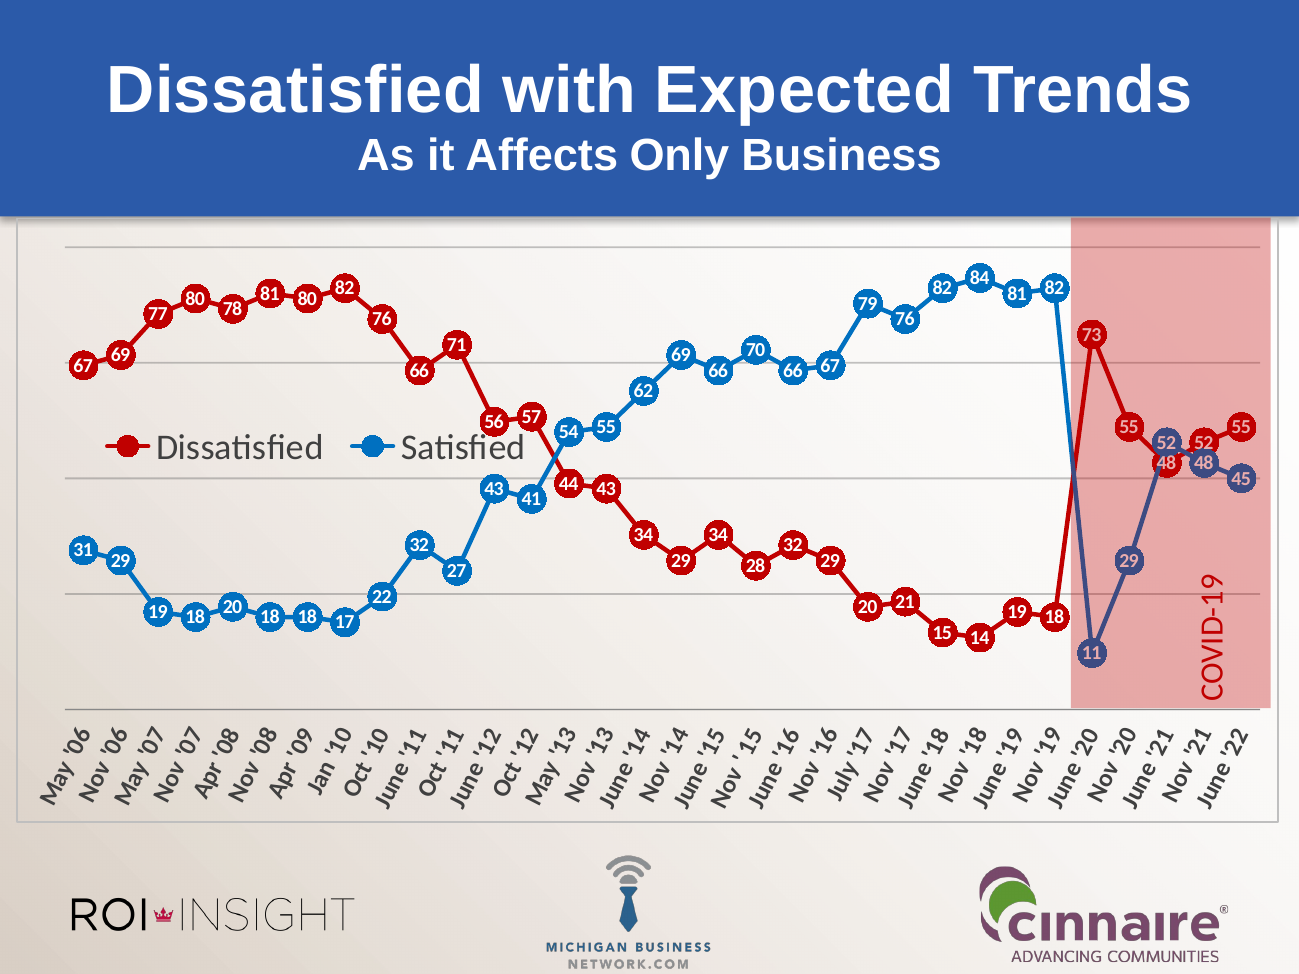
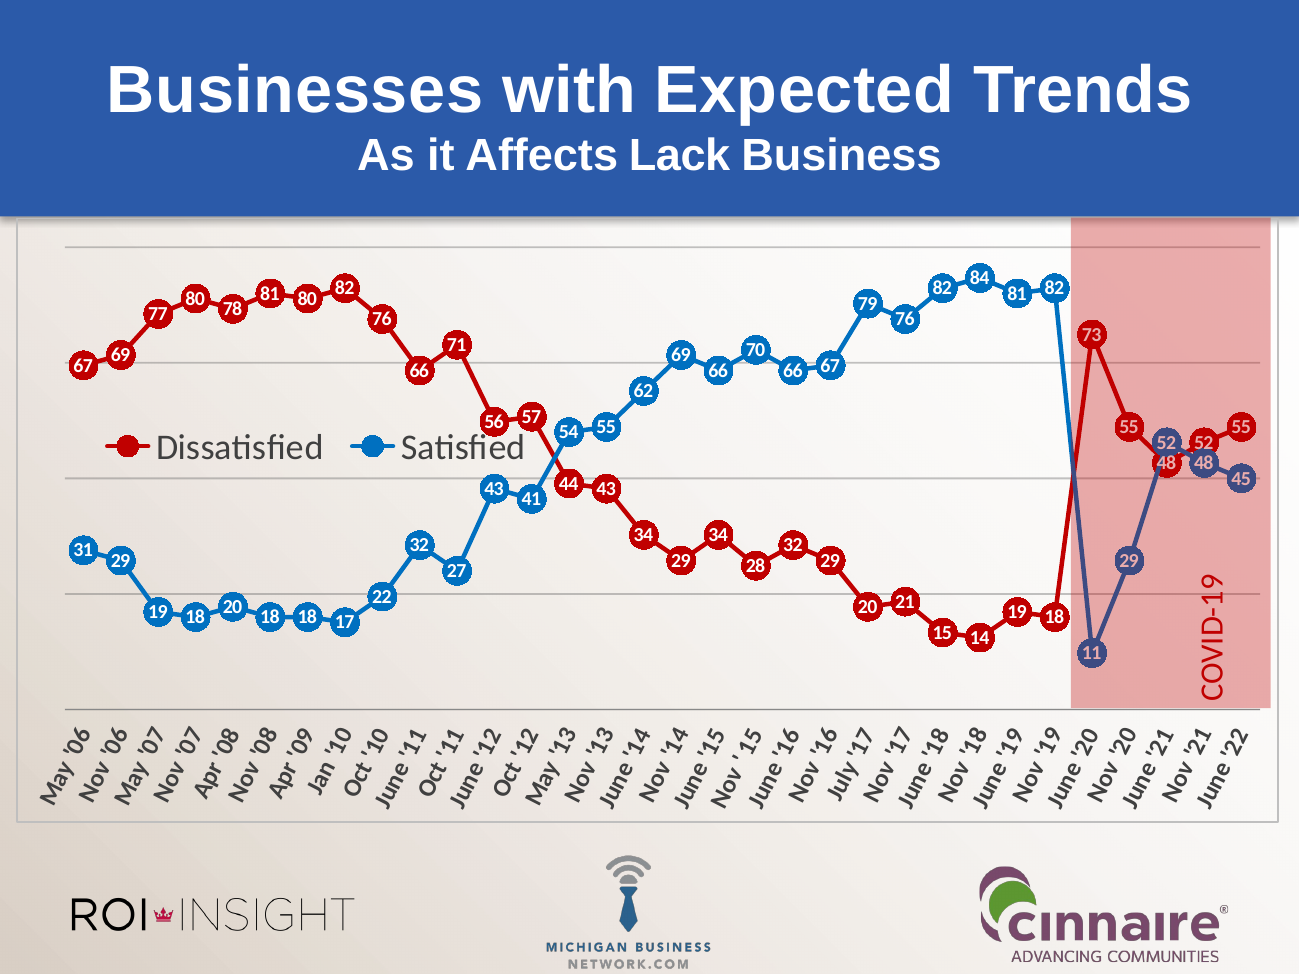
Dissatisfied: Dissatisfied -> Businesses (295, 90)
Only: Only -> Lack (680, 156)
